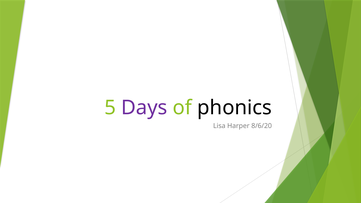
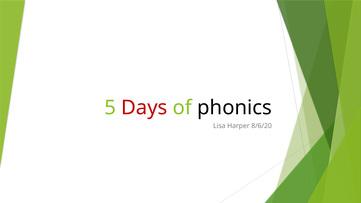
Days colour: purple -> red (144, 108)
